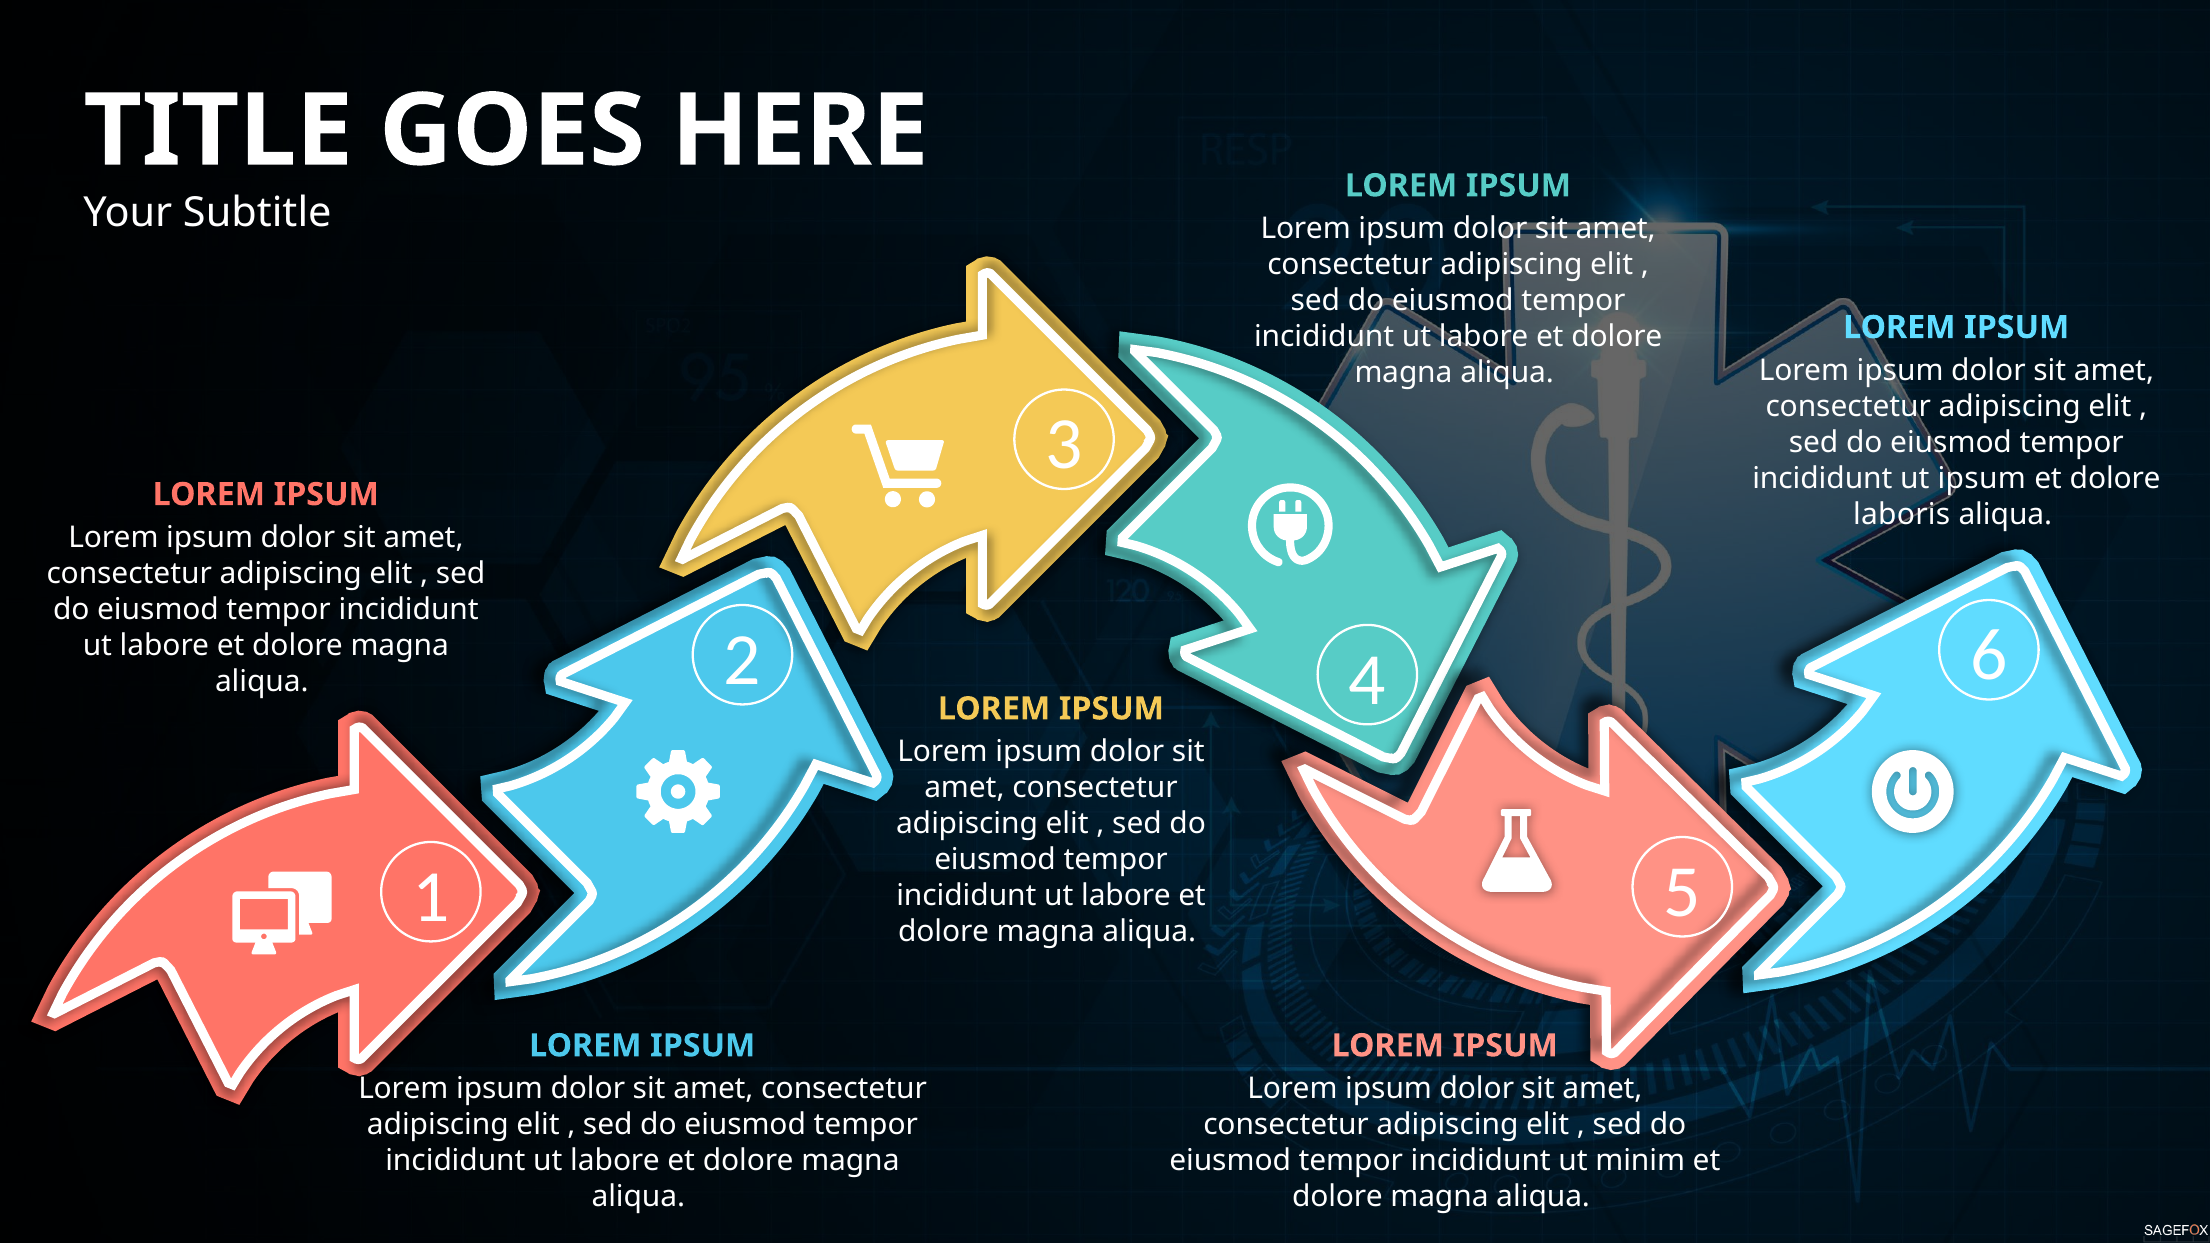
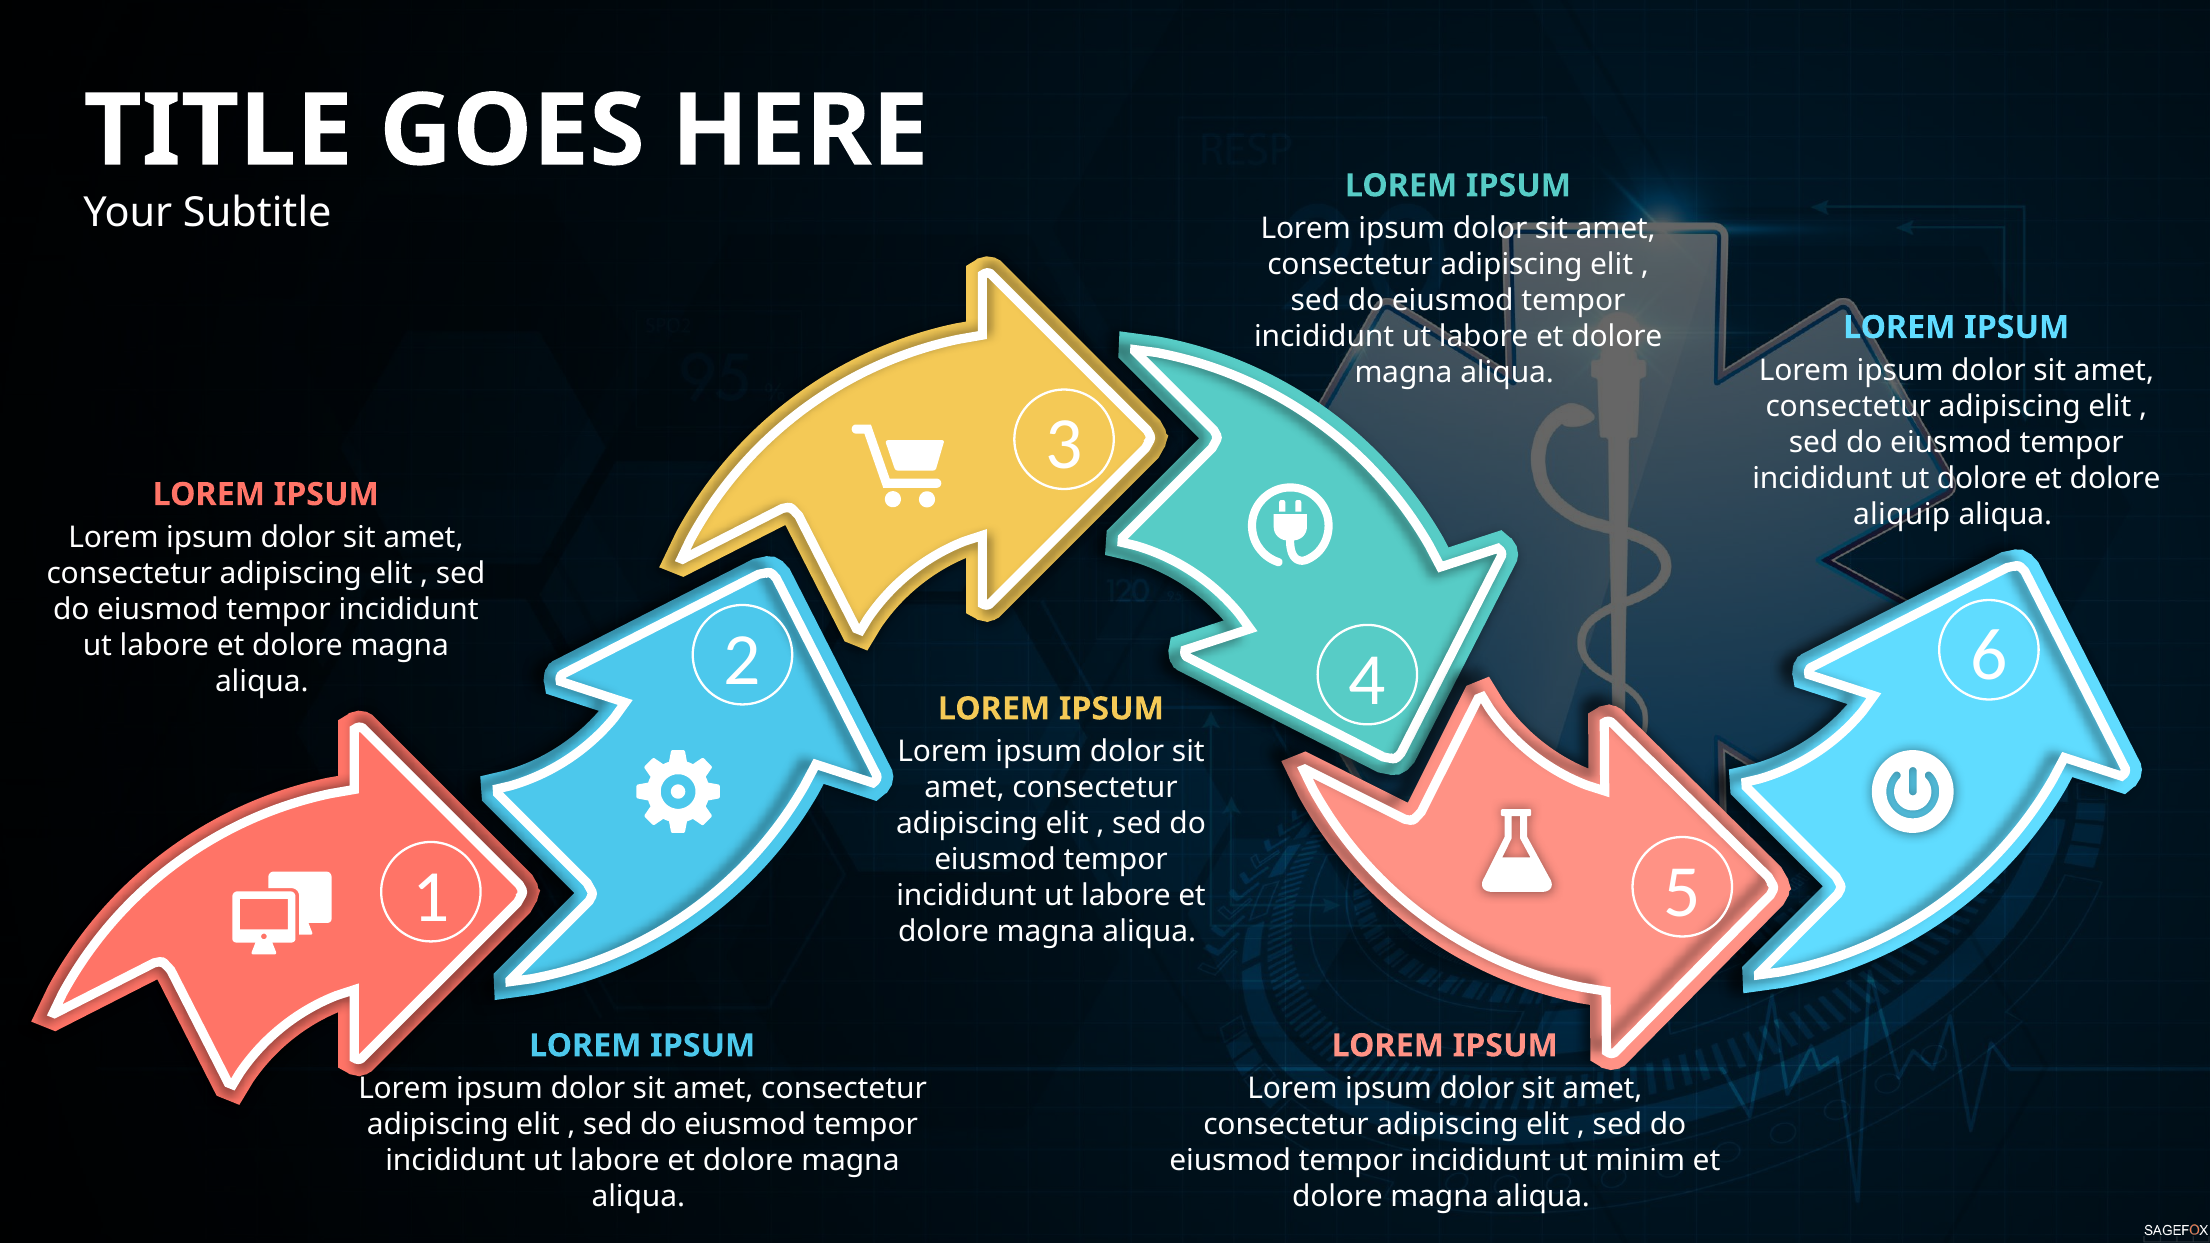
ut ipsum: ipsum -> dolore (1982, 478)
laboris: laboris -> aliquip (1902, 514)
